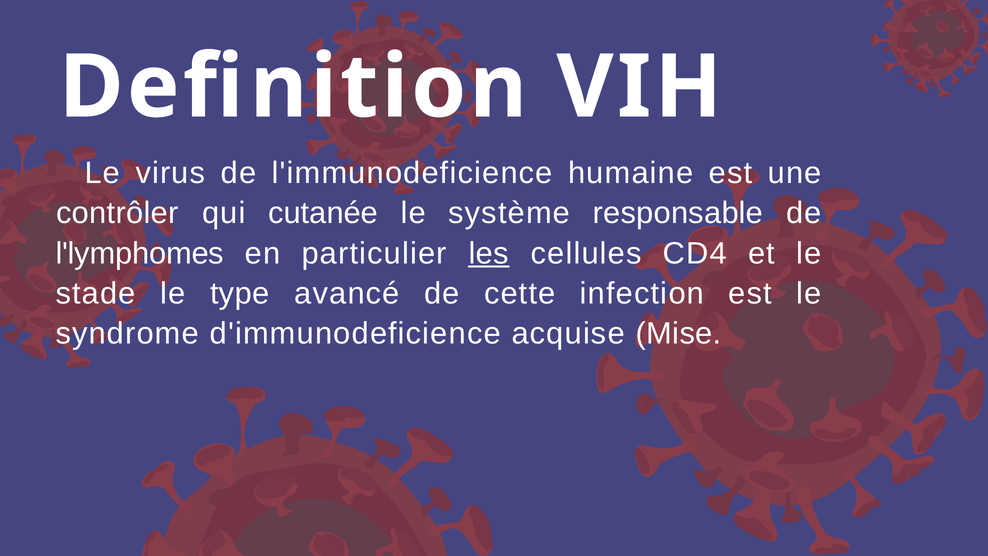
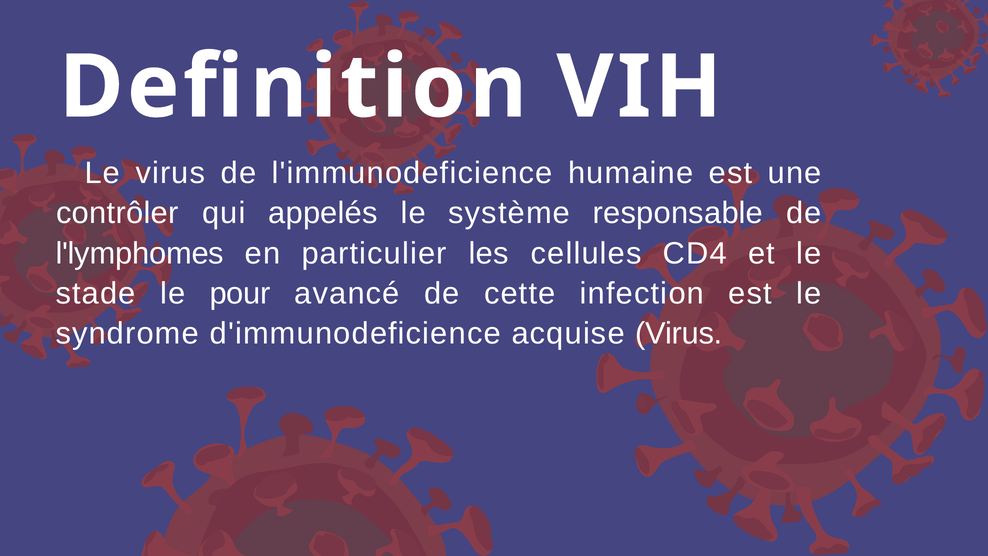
cutanée: cutanée -> appelés (323, 213)
les underline: present -> none (489, 253)
type: type -> pour (240, 293)
acquise Mise: Mise -> Virus (679, 334)
